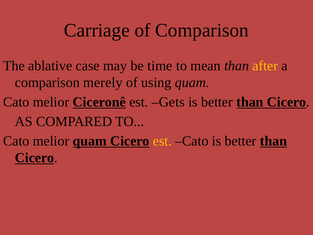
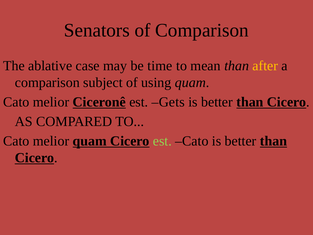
Carriage: Carriage -> Senators (97, 30)
merely: merely -> subject (103, 82)
est colour: yellow -> light green (162, 141)
